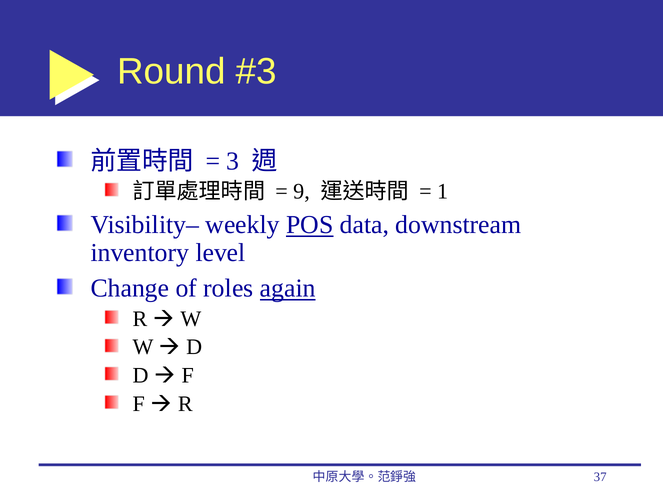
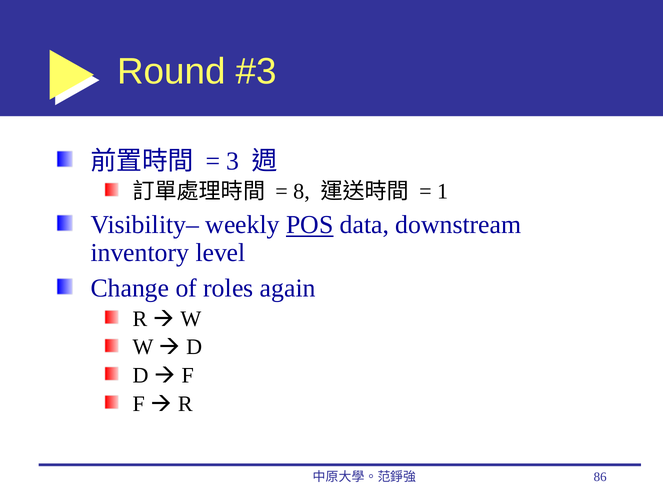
9: 9 -> 8 (301, 191)
again underline: present -> none (288, 288)
37: 37 -> 86 (600, 476)
